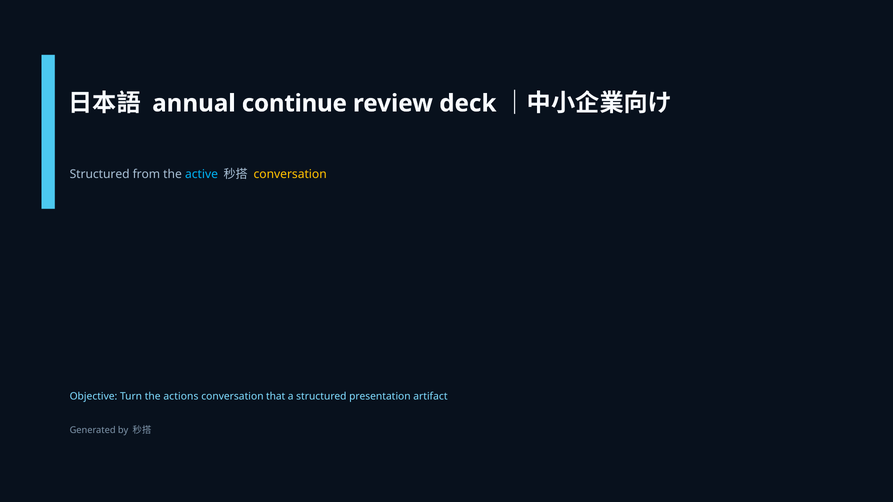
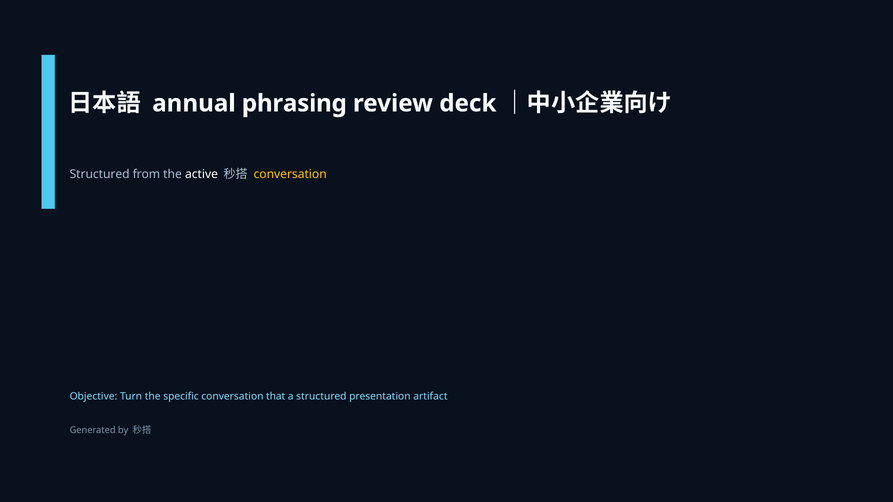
continue: continue -> phrasing (294, 103)
active colour: light blue -> white (201, 174)
actions: actions -> specific (181, 397)
